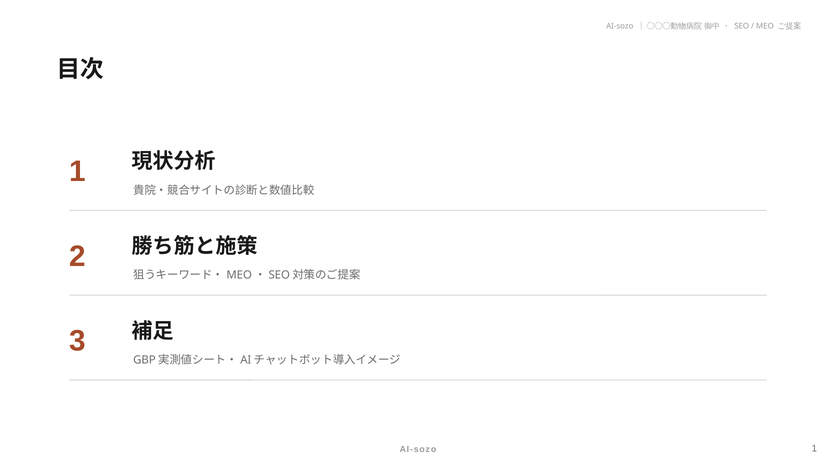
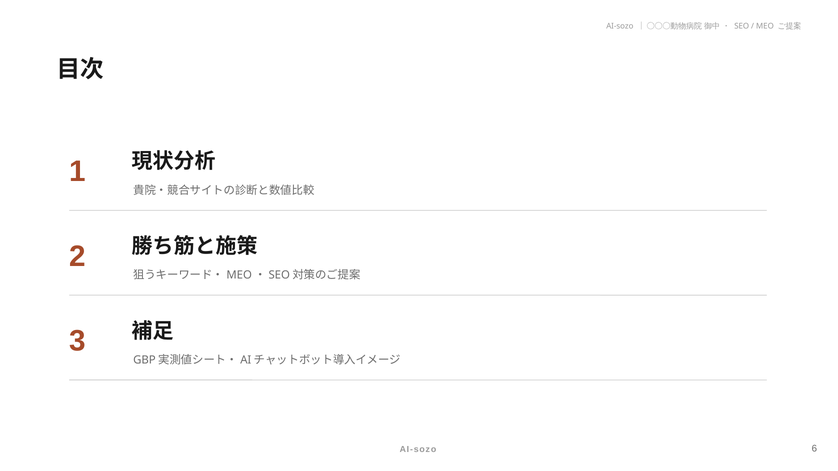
AI-sozo 1: 1 -> 6 (814, 449)
